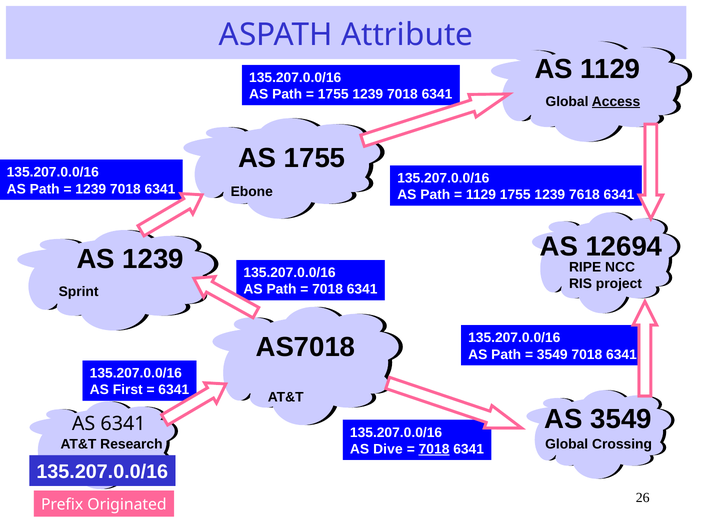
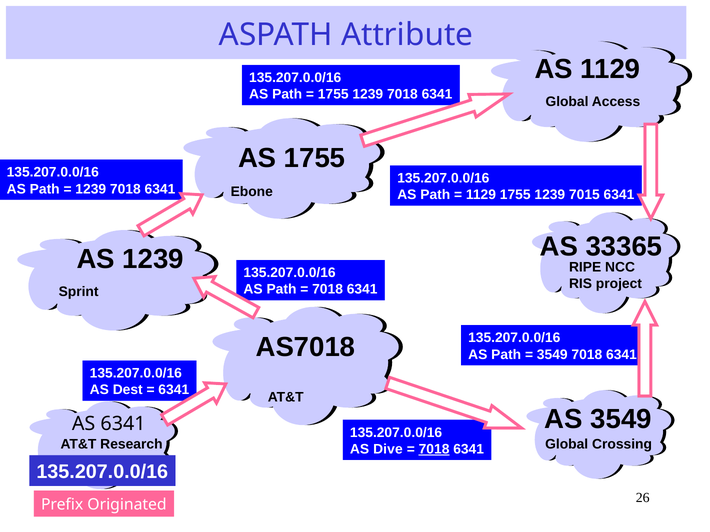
Access underline: present -> none (616, 102)
7618: 7618 -> 7015 (584, 195)
12694: 12694 -> 33365 (624, 247)
First: First -> Dest (128, 390)
